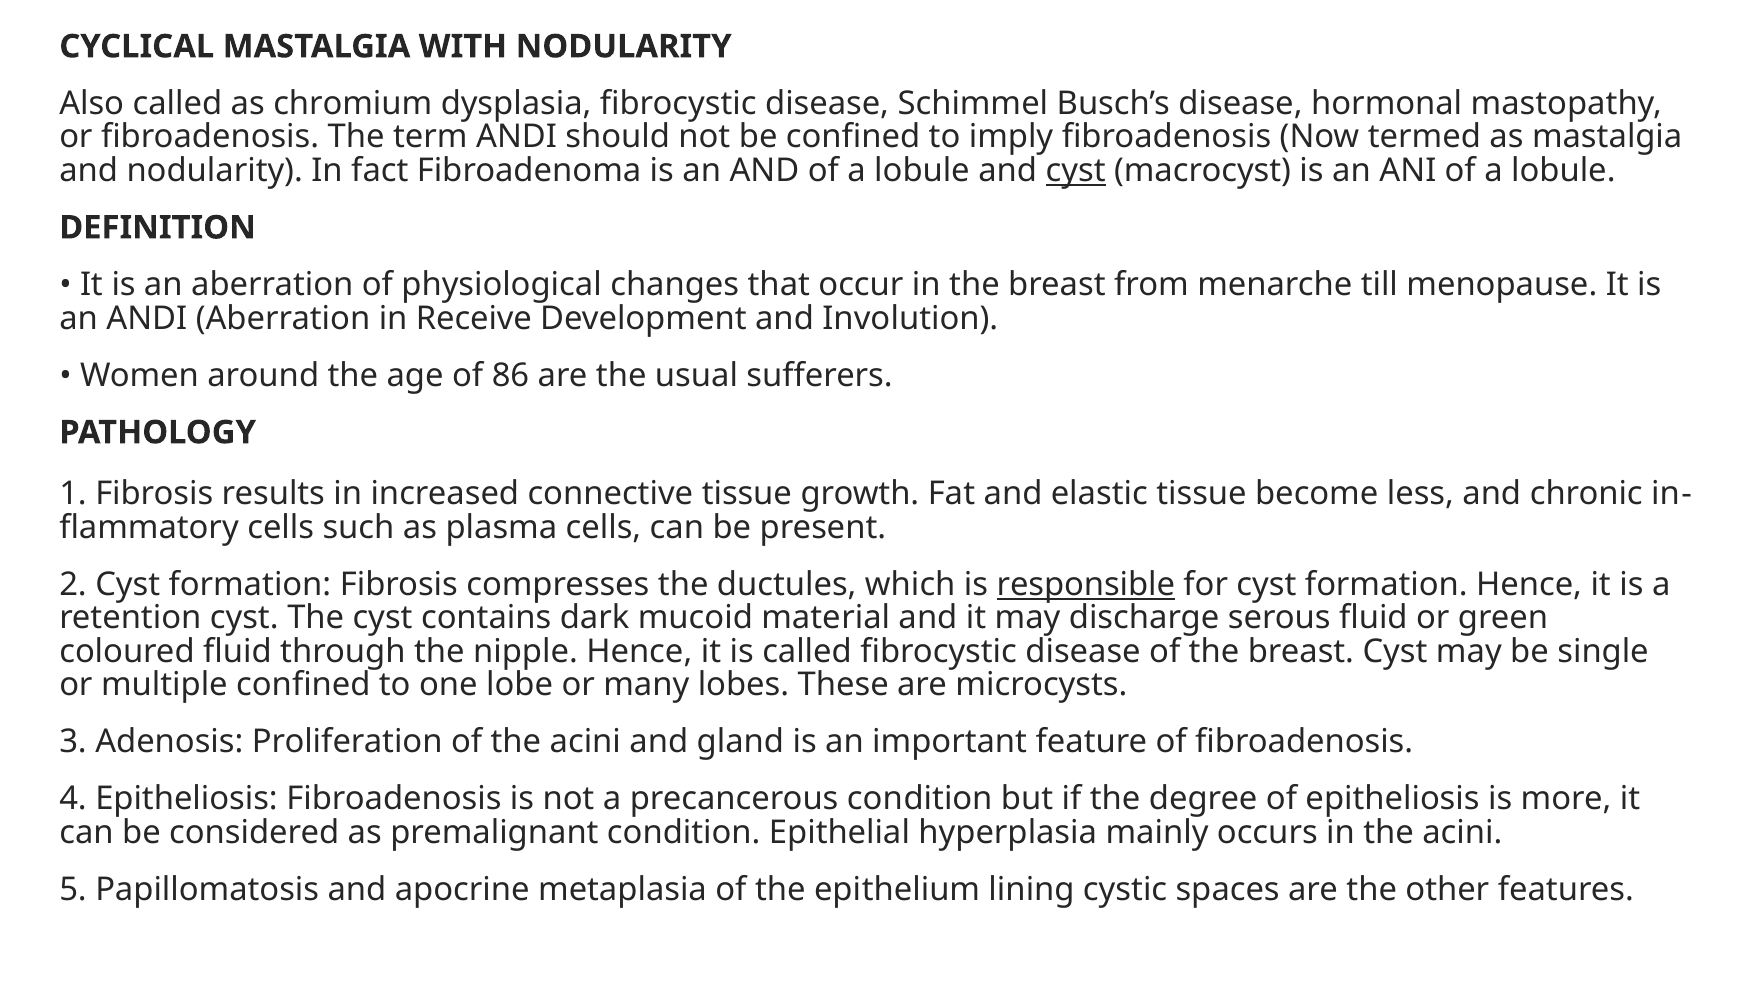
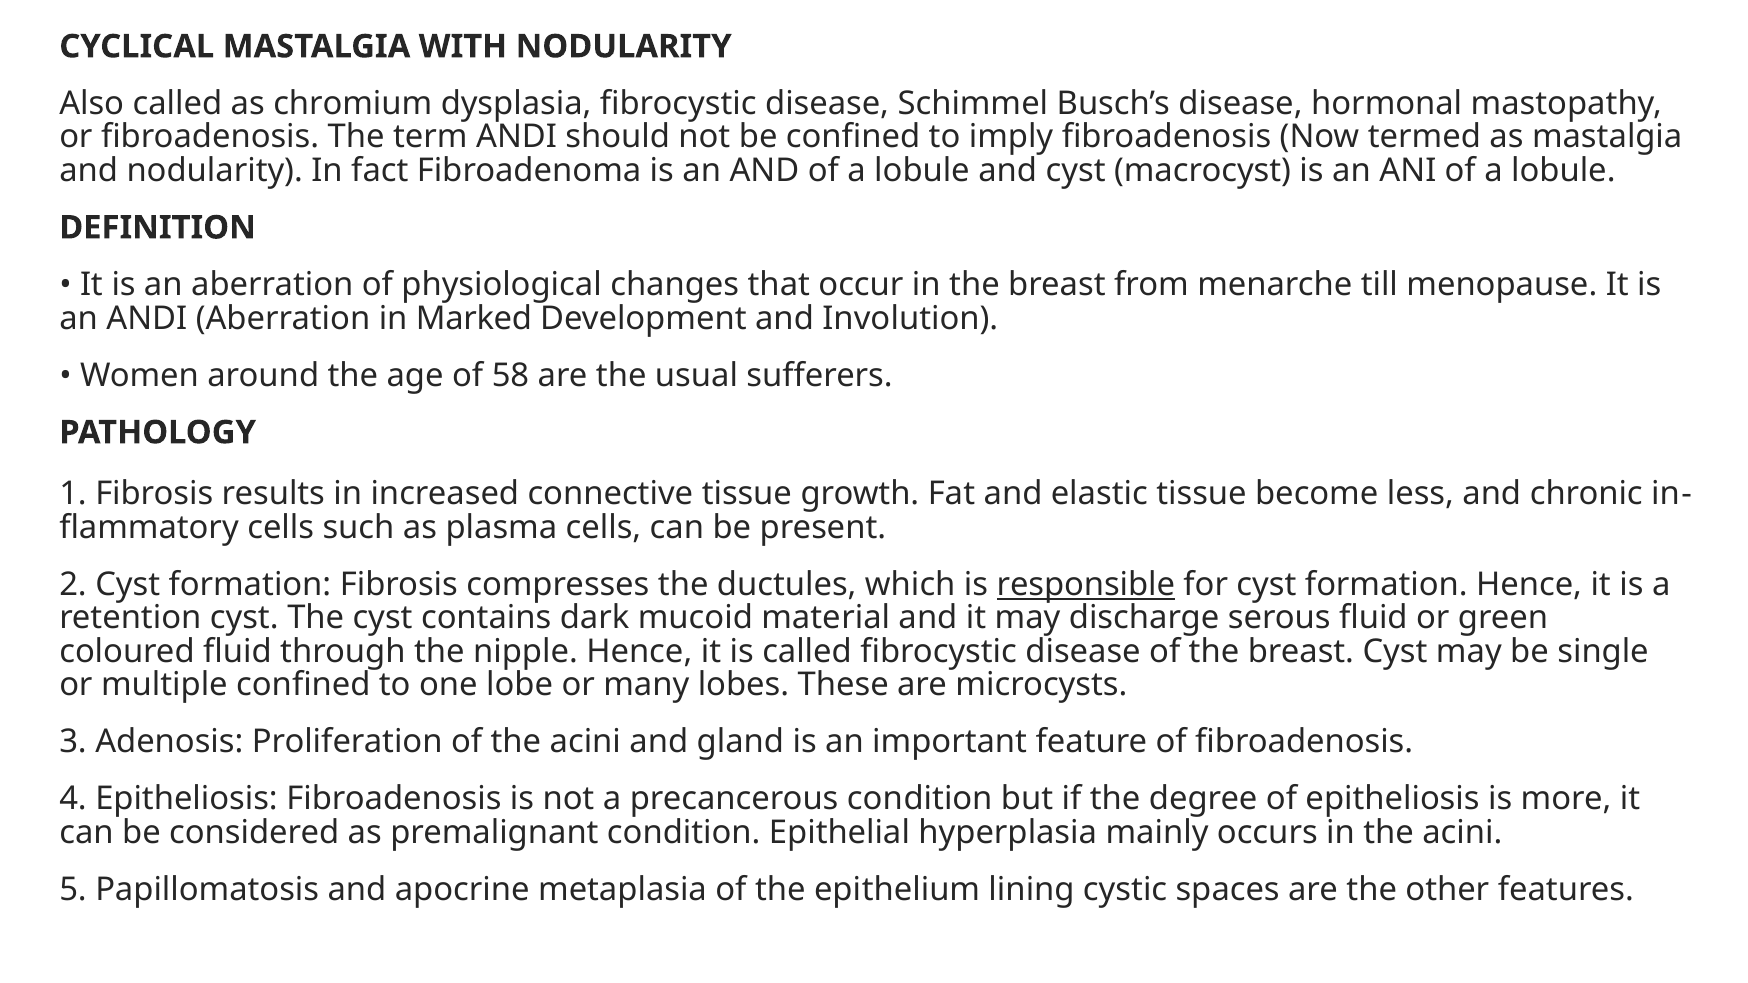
cyst underline: present -> none (1076, 171)
Receive: Receive -> Marked (474, 318)
86: 86 -> 58 (511, 375)
